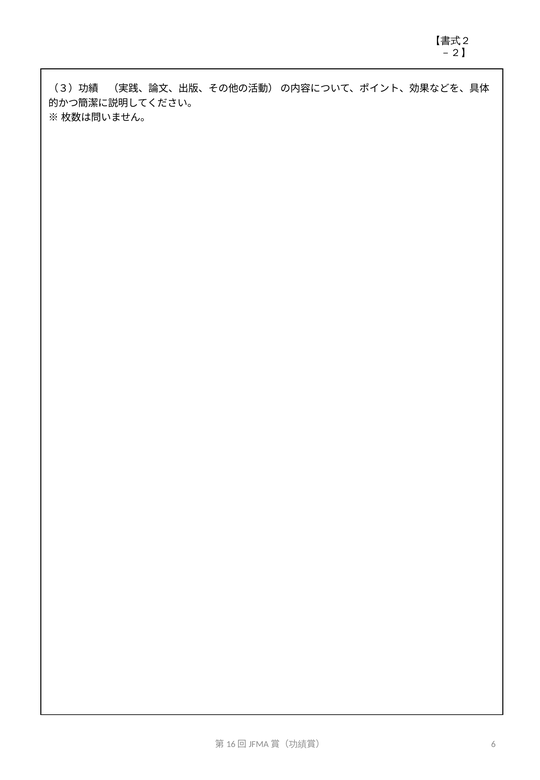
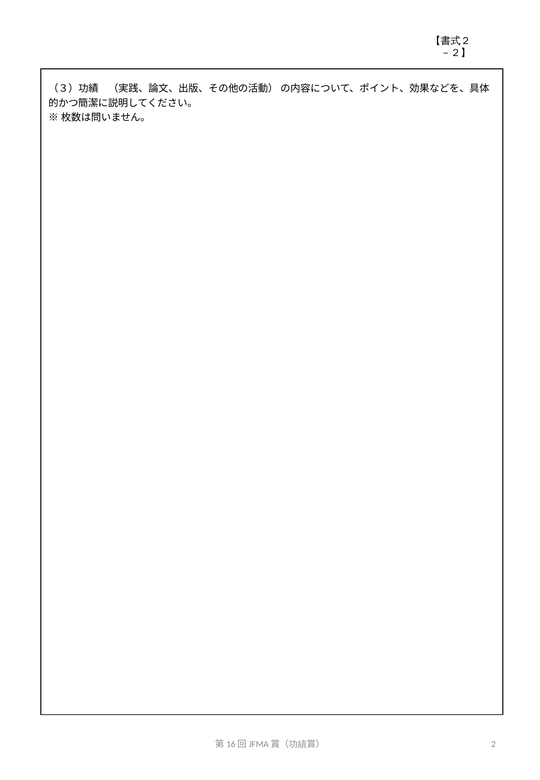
6: 6 -> 2 (493, 744)
